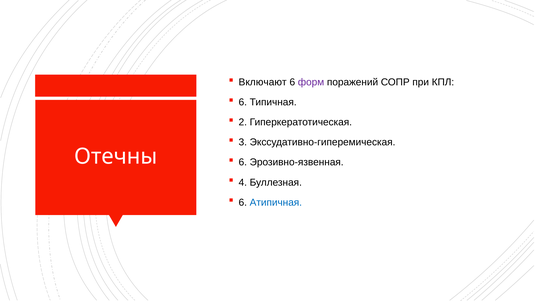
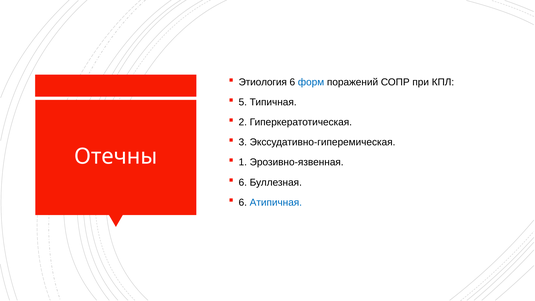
Включают: Включают -> Этиология (263, 82)
форм colour: purple -> blue (311, 82)
6: 6 -> 5 (243, 102)
6: 6 -> 1 (243, 162)
4: 4 -> 6 (243, 182)
